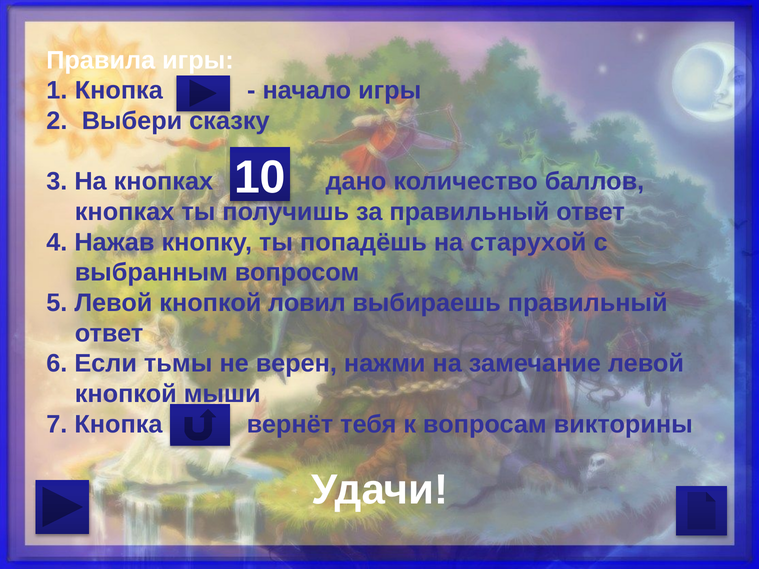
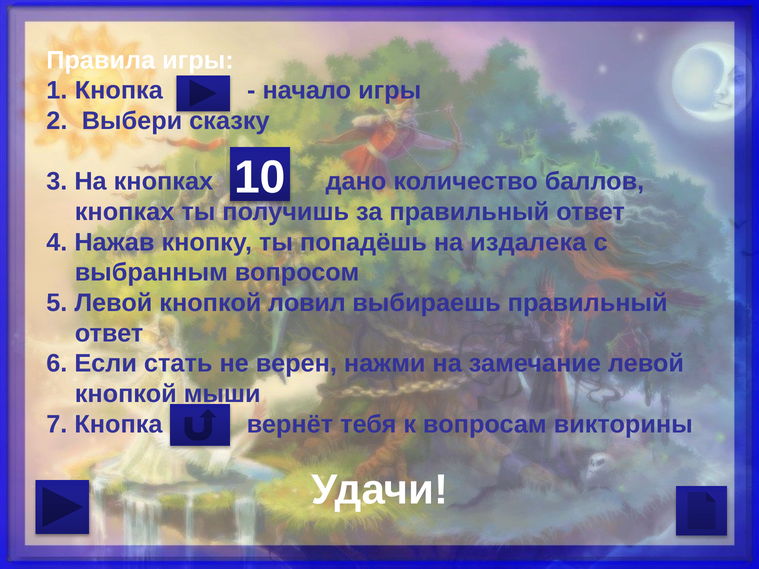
старухой: старухой -> издалека (528, 242)
тьмы: тьмы -> стать (178, 364)
